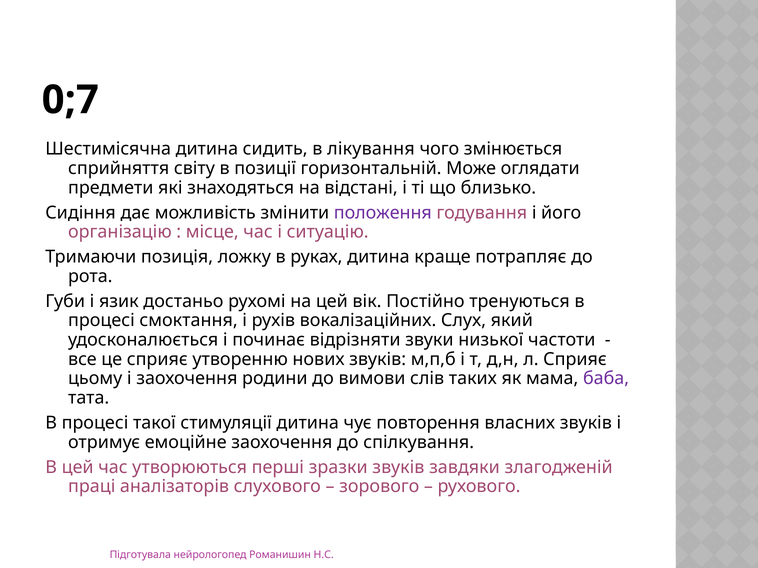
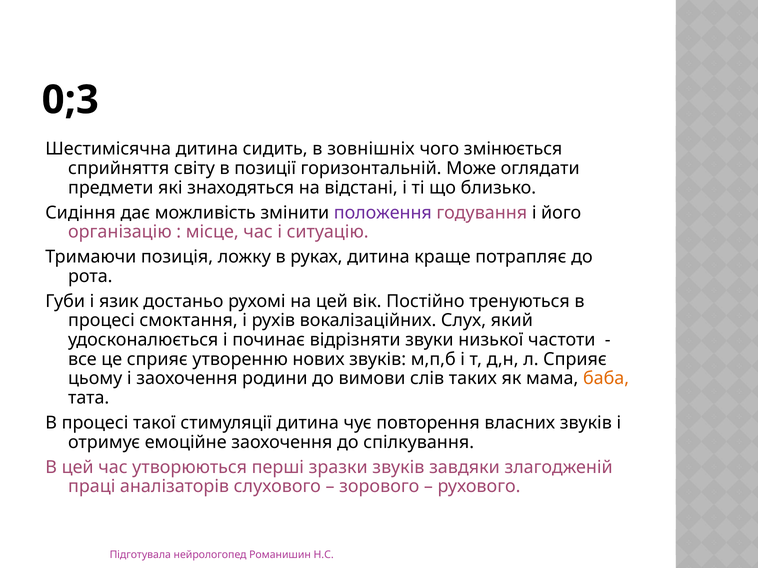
0;7: 0;7 -> 0;3 (70, 100)
лікування: лікування -> зовнішніх (371, 149)
баба colour: purple -> orange (606, 379)
